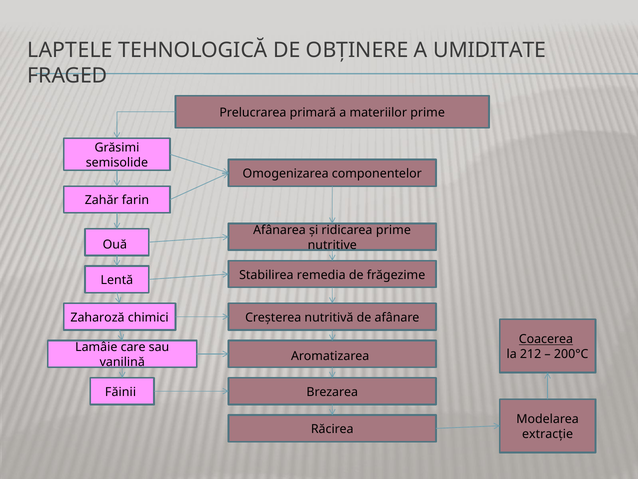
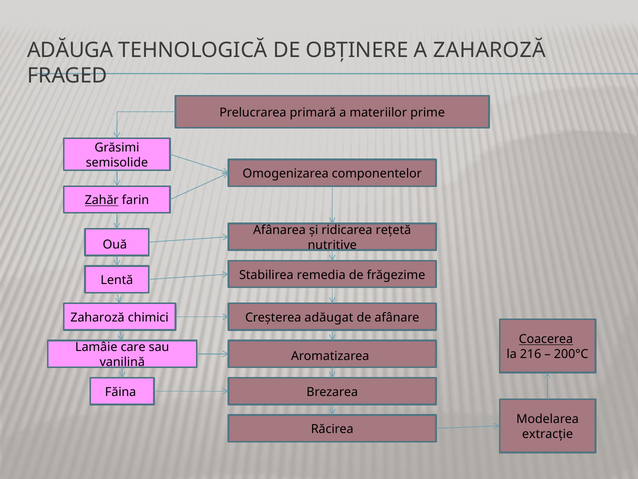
LAPTELE: LAPTELE -> ADĂUGA (70, 50)
A UMIDITATE: UMIDITATE -> ZAHAROZĂ (490, 50)
Zahăr underline: none -> present (102, 200)
ridicarea prime: prime -> rețetă (393, 230)
nutritivă: nutritivă -> adăugat (329, 317)
212: 212 -> 216 (531, 354)
Făinii: Făinii -> Făina (121, 392)
